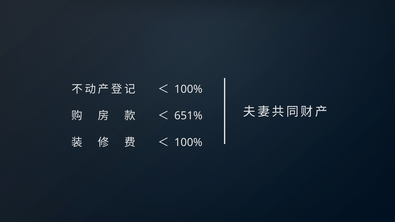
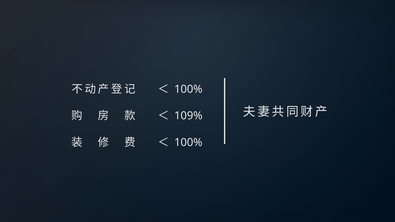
651%: 651% -> 109% (188, 116)
